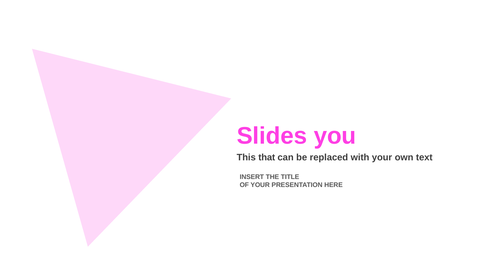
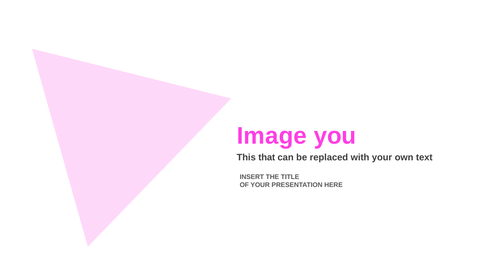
Slides: Slides -> Image (272, 136)
